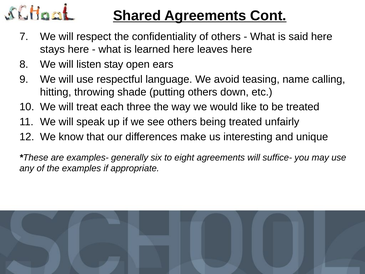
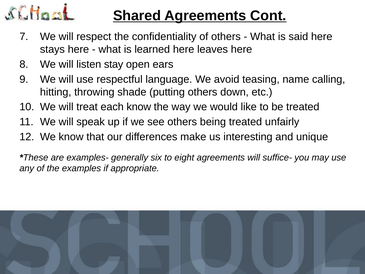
each three: three -> know (139, 107)
